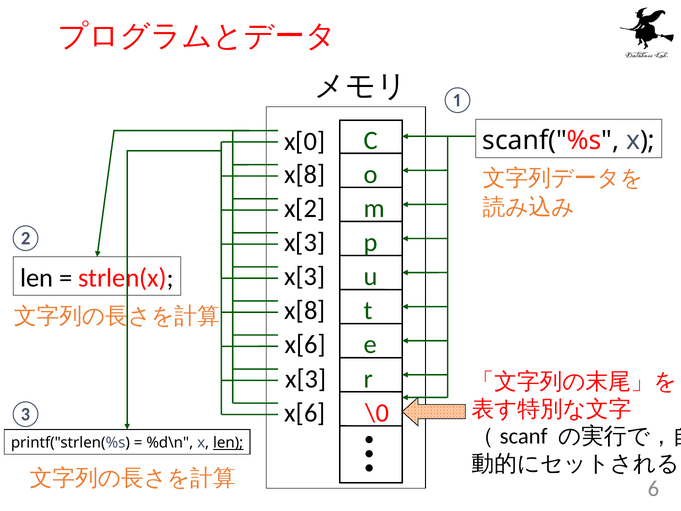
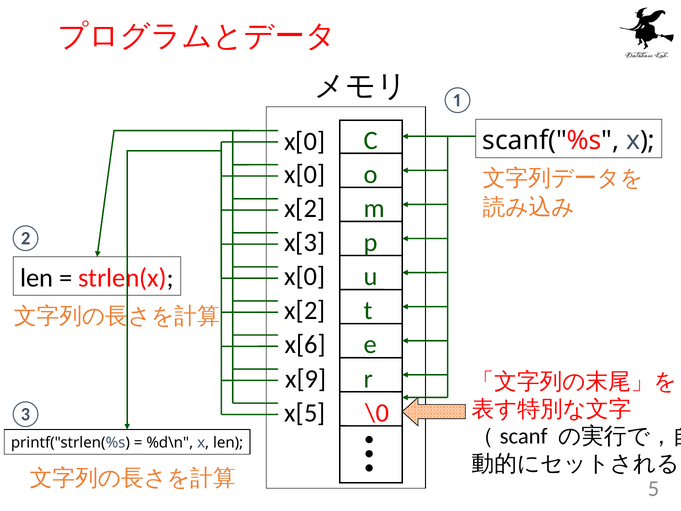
x[8: x[8 -> x[0 (305, 174)
x[3: x[3 -> x[0 (305, 276)
x[8: x[8 -> x[2 (305, 310)
x[3: x[3 -> x[9 (306, 379)
x[6: x[6 -> x[5 (305, 413)
len underline: present -> none (228, 443)
6: 6 -> 5 (653, 488)
